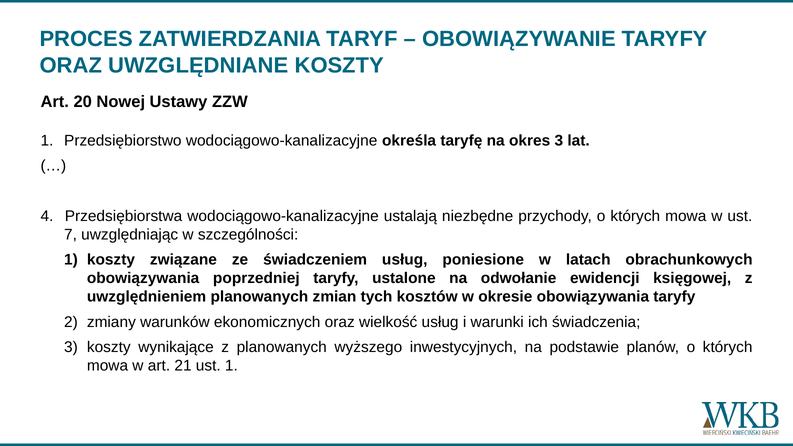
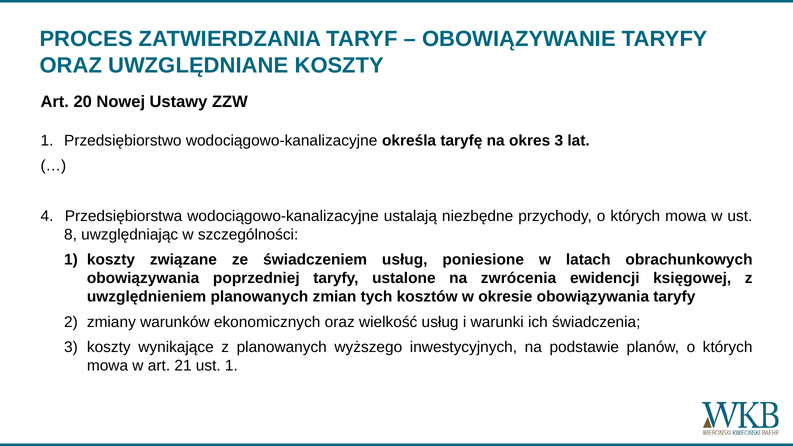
7: 7 -> 8 (71, 235)
odwołanie: odwołanie -> zwrócenia (519, 278)
